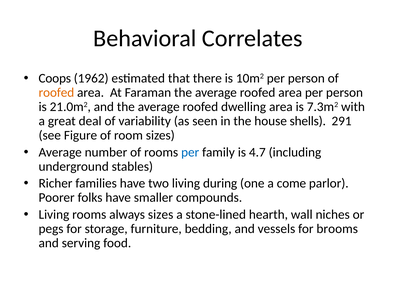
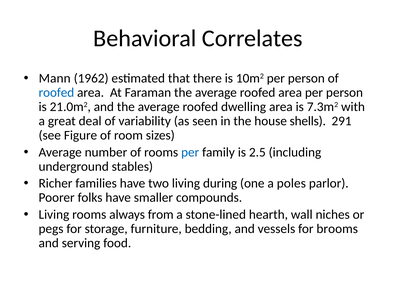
Coops: Coops -> Mann (55, 78)
roofed colour: orange -> blue (56, 93)
4.7: 4.7 -> 2.5 (257, 152)
come: come -> poles (291, 183)
always sizes: sizes -> from (161, 214)
